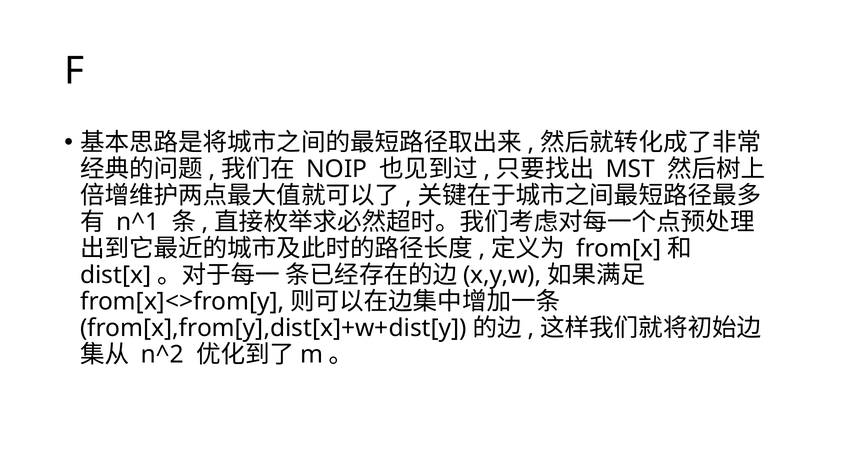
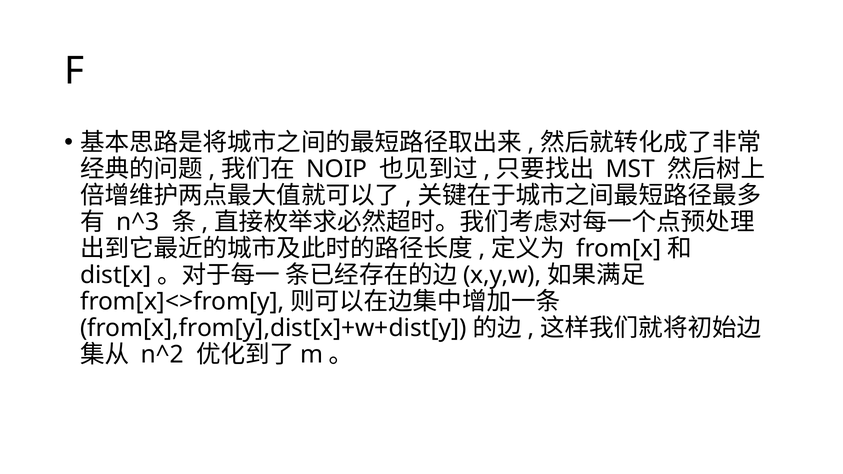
n^1: n^1 -> n^3 (138, 222)
